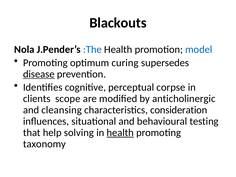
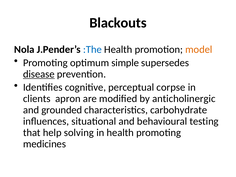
model colour: blue -> orange (199, 50)
curing: curing -> simple (125, 63)
scope: scope -> apron (68, 99)
cleansing: cleansing -> grounded (62, 110)
consideration: consideration -> carbohydrate (179, 110)
health underline: present -> none (120, 133)
taxonomy: taxonomy -> medicines (44, 144)
